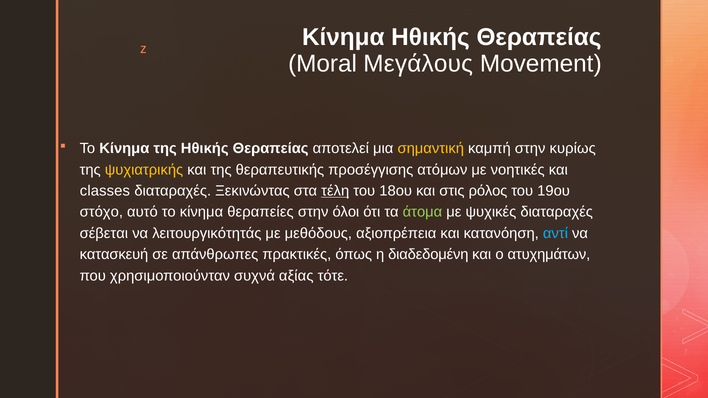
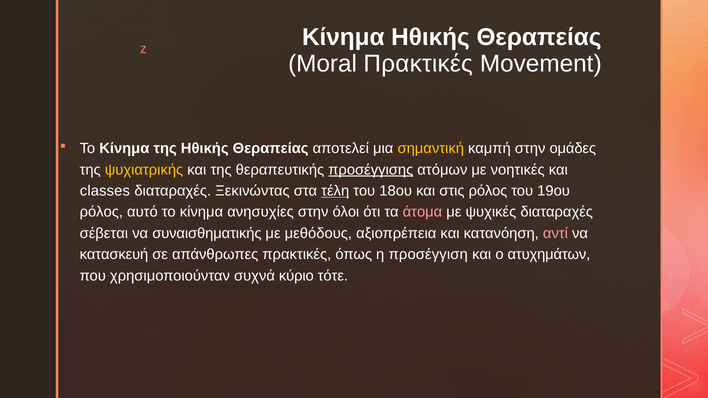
Moral Μεγάλους: Μεγάλους -> Πρακτικές (418, 64)
κυρίως: κυρίως -> ομάδες (573, 149)
προσέγγισης underline: none -> present (371, 170)
στόχο: στόχο -> ρόλος (101, 212)
θεραπείες: θεραπείες -> ανησυχίες (261, 212)
άτομα colour: light green -> pink (422, 212)
λειτουργικότητάς: λειτουργικότητάς -> συναισθηματικής (207, 233)
αντί colour: light blue -> pink (555, 233)
διαδεδομένη: διαδεδομένη -> προσέγγιση (428, 255)
αξίας: αξίας -> κύριο (296, 276)
